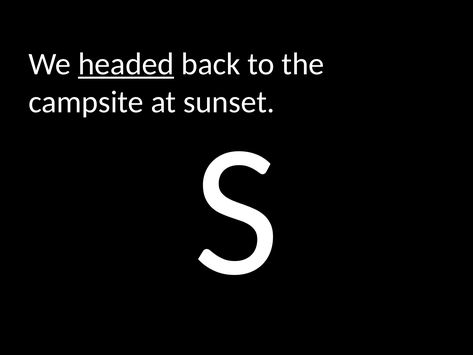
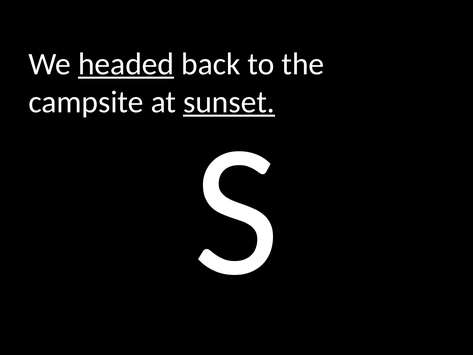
sunset underline: none -> present (229, 102)
